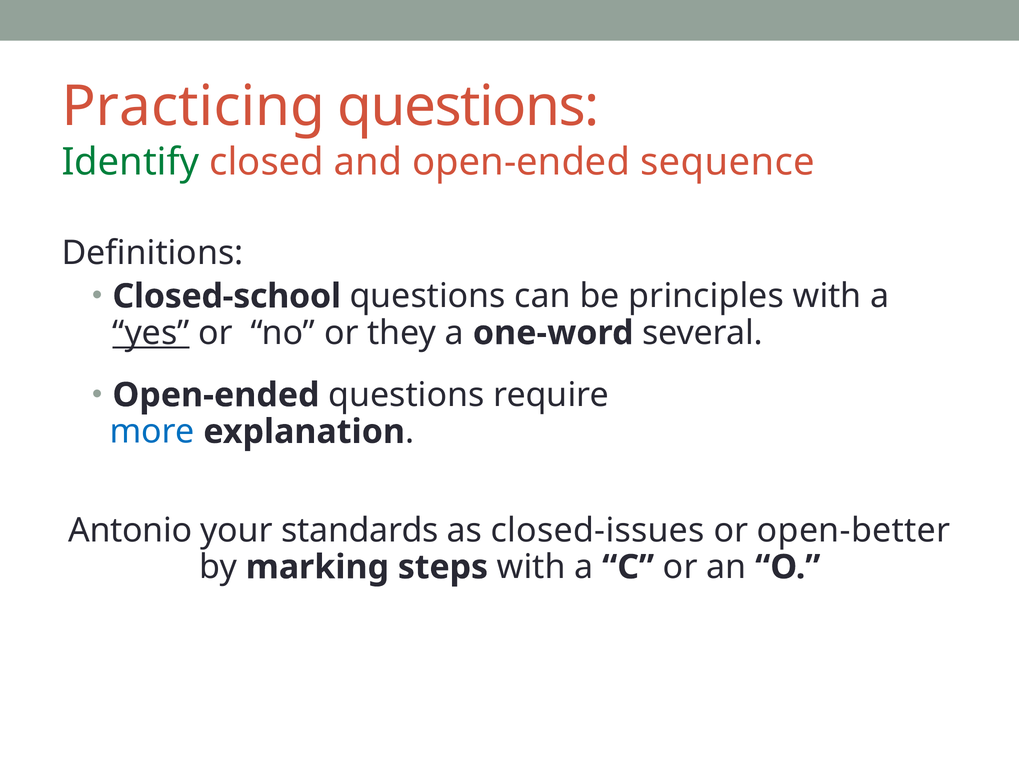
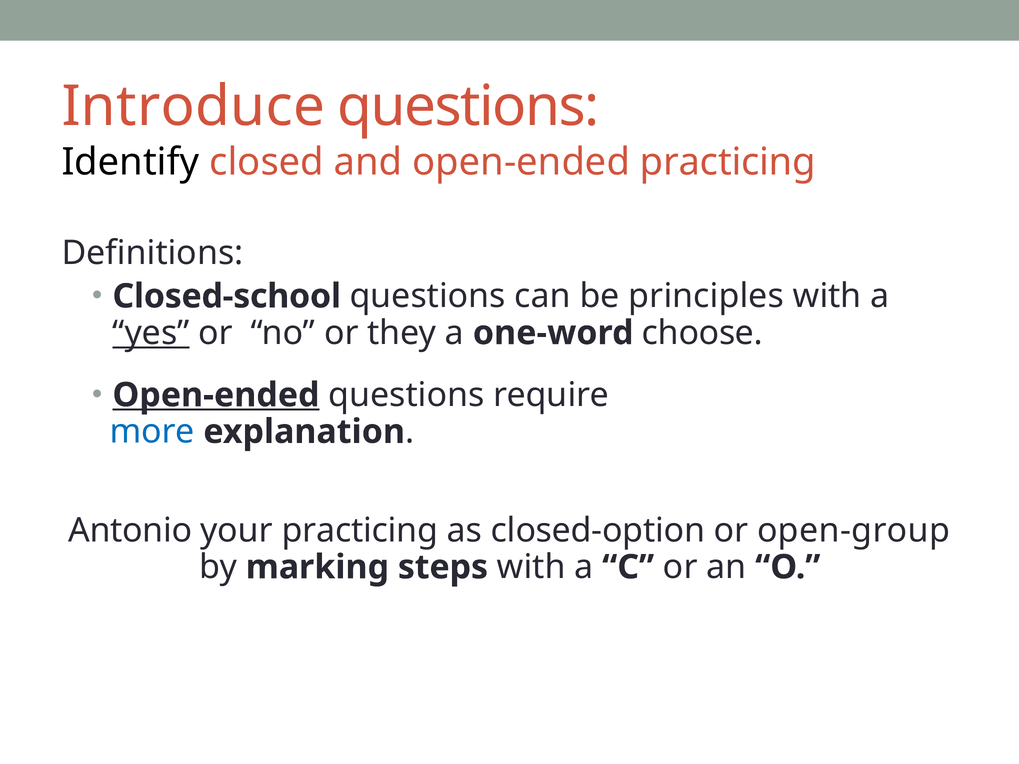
Practicing: Practicing -> Introduce (193, 107)
Identify colour: green -> black (130, 162)
open-ended sequence: sequence -> practicing (728, 162)
several: several -> choose (702, 333)
Open-ended underline: none -> present (216, 395)
your standards: standards -> practicing (360, 531)
closed-issues: closed-issues -> closed-option (598, 531)
open-better: open-better -> open-group (854, 531)
